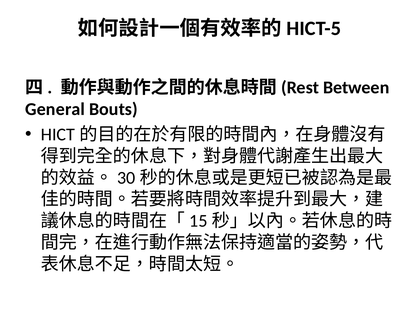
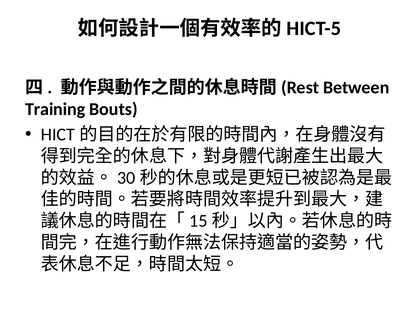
General: General -> Training (55, 109)
